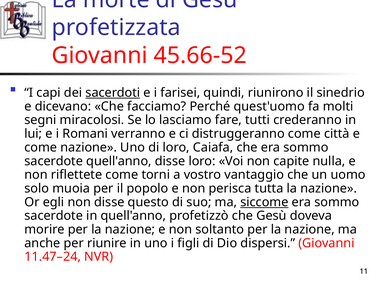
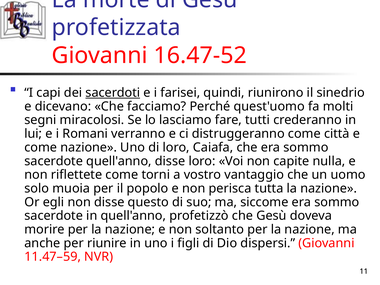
45.66-52: 45.66-52 -> 16.47-52 (200, 55)
siccome underline: present -> none (264, 202)
11.47–24: 11.47–24 -> 11.47–59 (53, 257)
